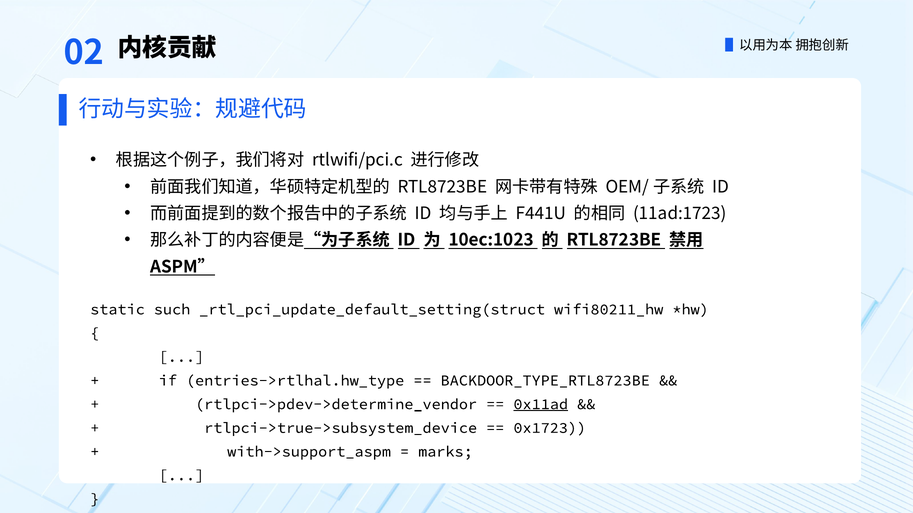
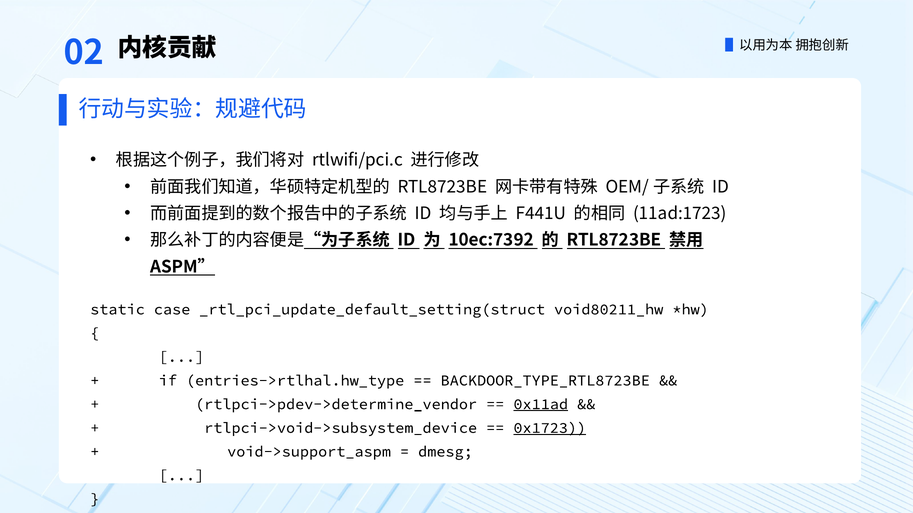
10ec:1023: 10ec:1023 -> 10ec:7392 (491, 240)
such: such -> case (172, 310)
wifi80211_hw: wifi80211_hw -> void80211_hw (609, 310)
rtlpci->true->subsystem_device: rtlpci->true->subsystem_device -> rtlpci->void->subsystem_device (341, 428)
0x1723 underline: none -> present (550, 428)
with->support_aspm: with->support_aspm -> void->support_aspm (309, 452)
marks: marks -> dmesg (445, 452)
